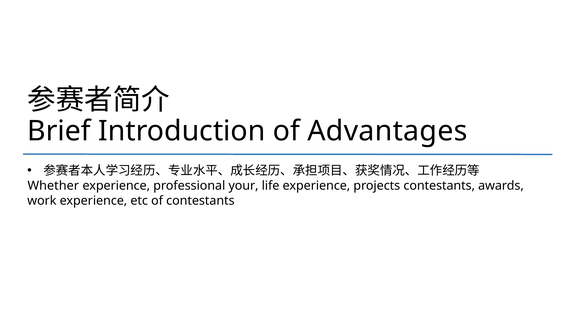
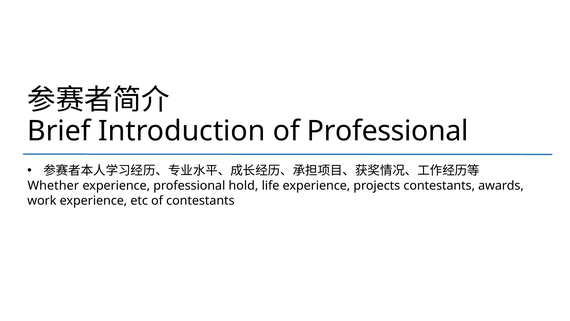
of Advantages: Advantages -> Professional (388, 131)
your: your -> hold (243, 186)
